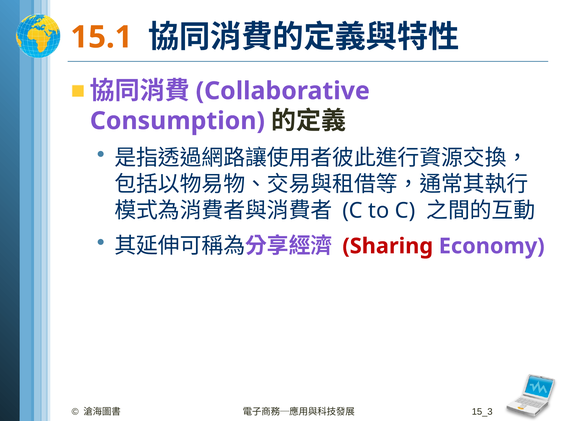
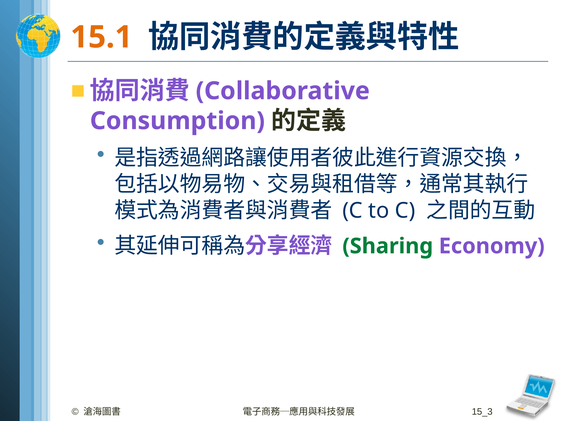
Sharing colour: red -> green (388, 246)
